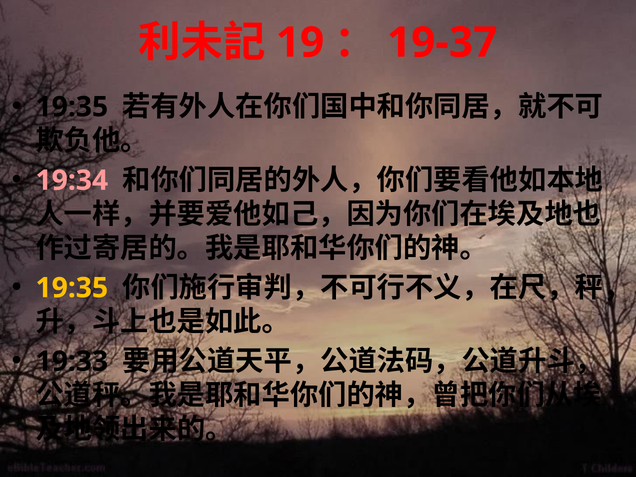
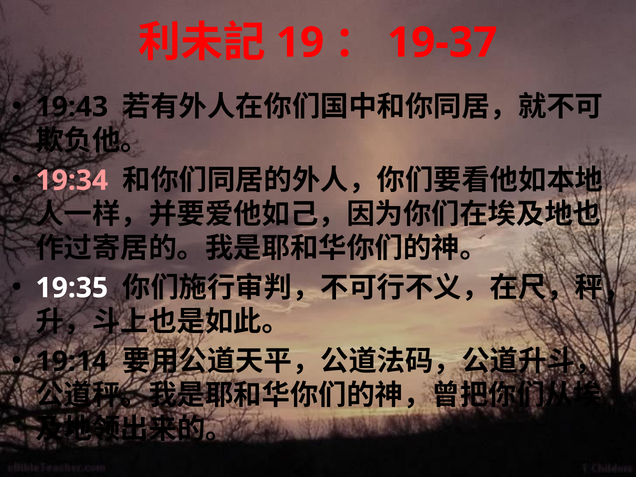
19:35: 19:35 -> 19:43 (72, 107)
19:35 colour: yellow -> white (72, 288)
19:33: 19:33 -> 19:14 (72, 361)
